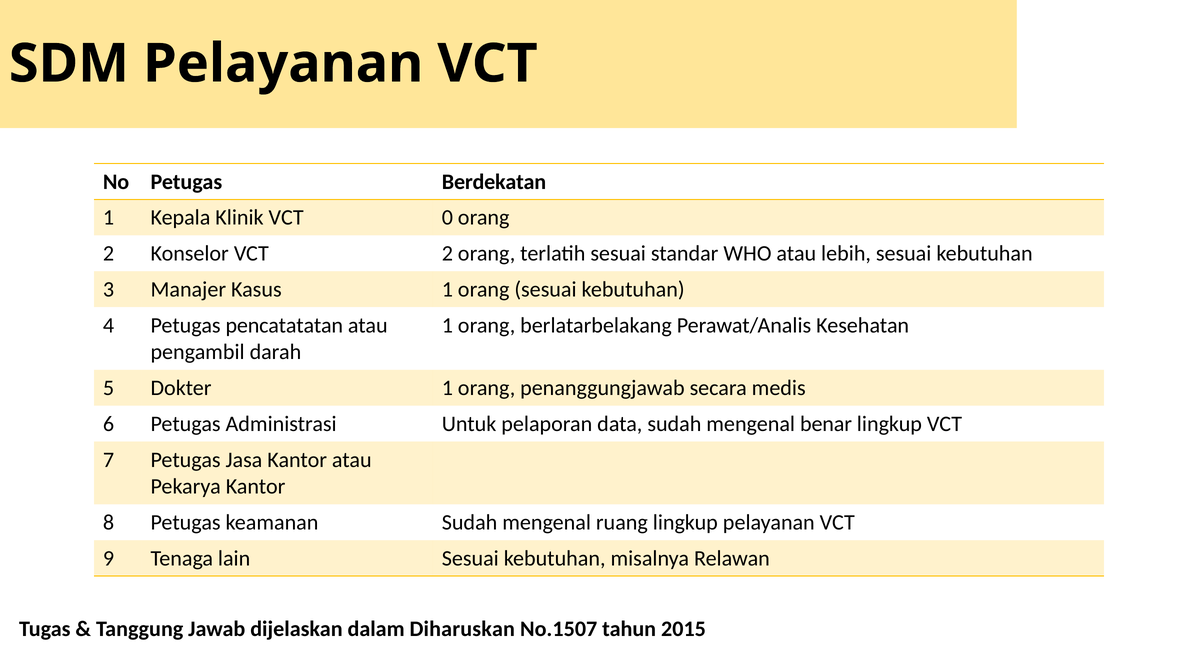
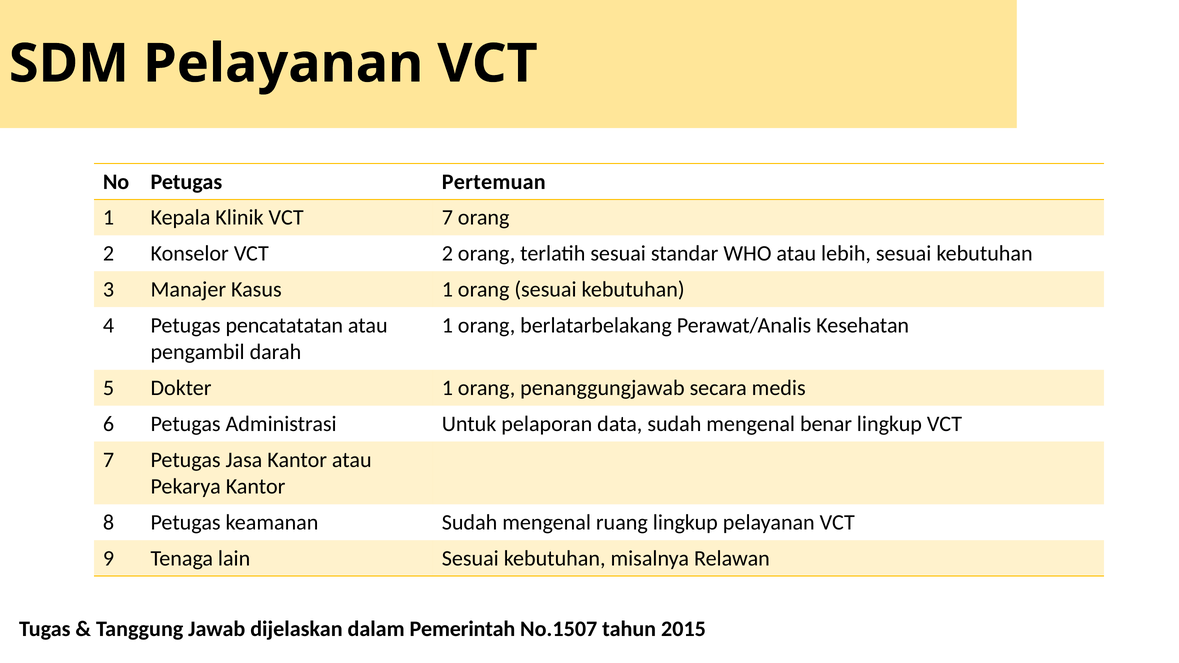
Berdekatan: Berdekatan -> Pertemuan (494, 182)
Klinik VCT 0: 0 -> 7 (447, 218)
Diharuskan: Diharuskan -> Pemerintah (462, 629)
